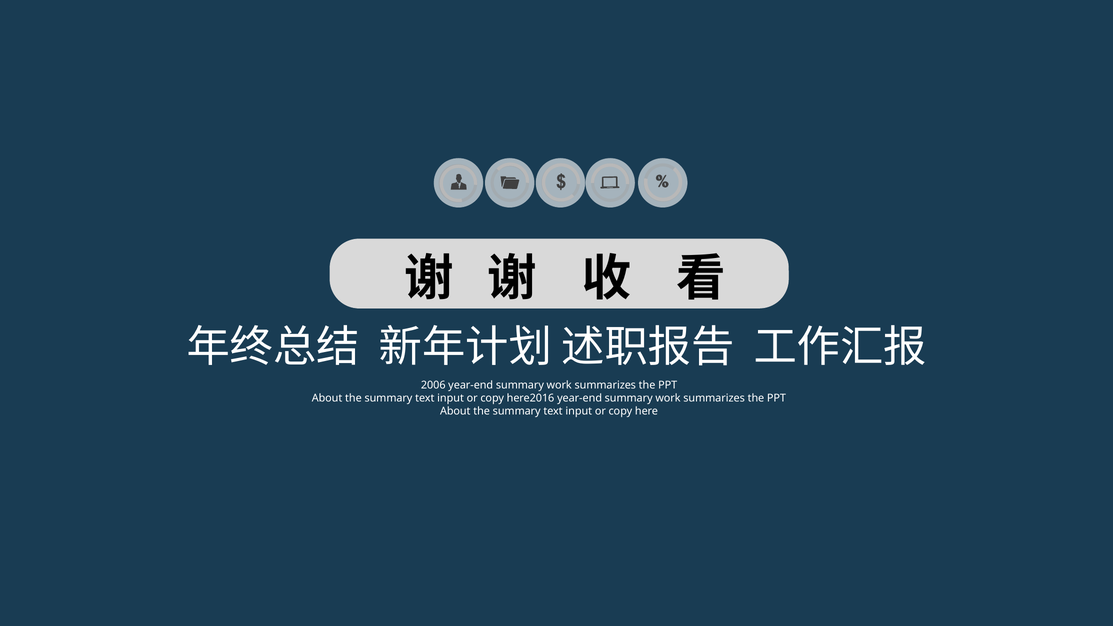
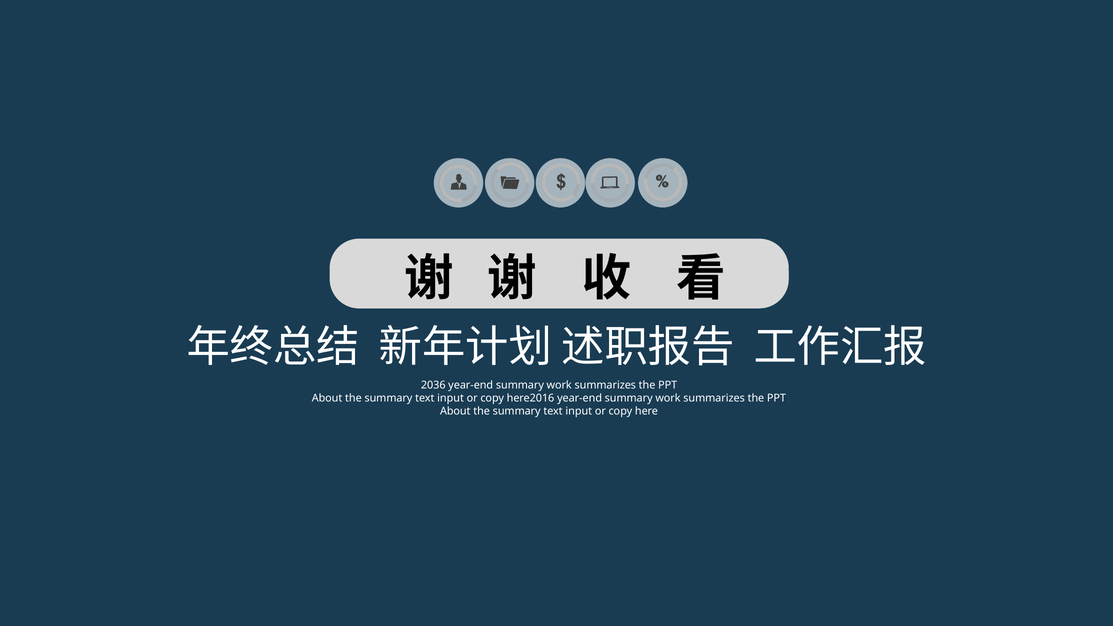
2006: 2006 -> 2036 (433, 385)
